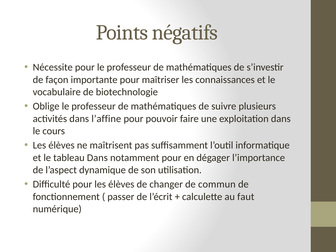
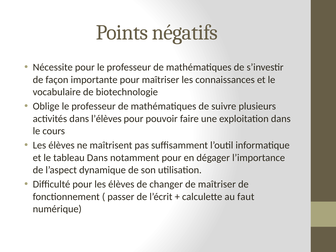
l’affine: l’affine -> l’élèves (106, 119)
de commun: commun -> maîtriser (217, 184)
